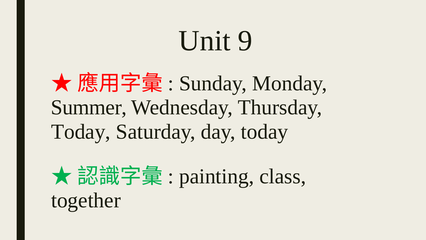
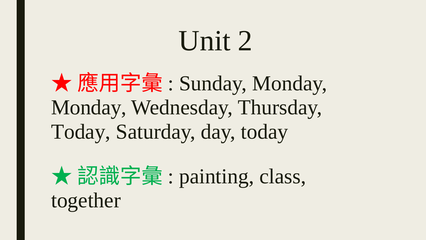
9: 9 -> 2 (245, 41)
Summer: Summer -> Monday (89, 107)
